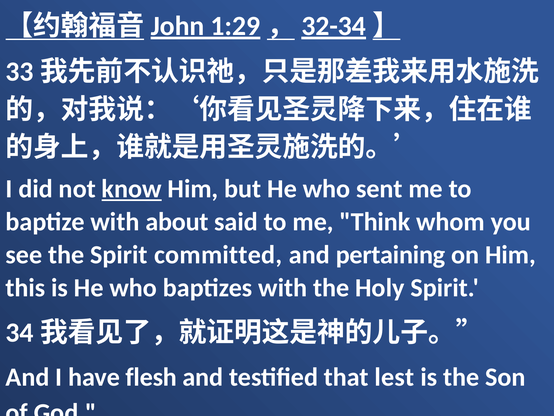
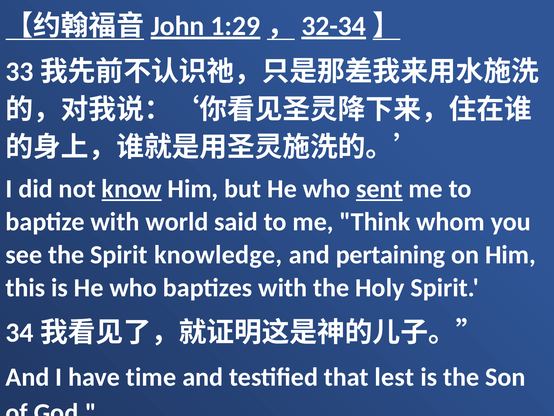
sent underline: none -> present (379, 189)
about: about -> world (177, 222)
committed: committed -> knowledge (218, 255)
flesh: flesh -> time (151, 377)
